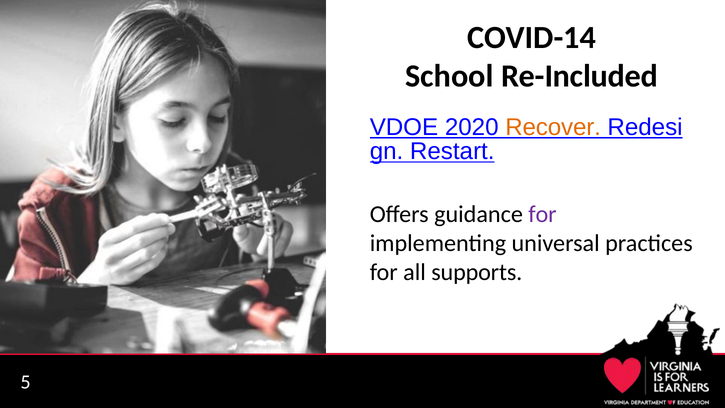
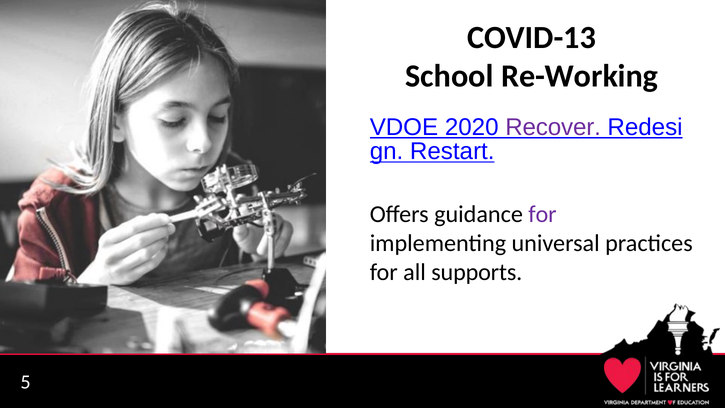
COVID-14: COVID-14 -> COVID-13 (532, 37)
Re-Included: Re-Included -> Re-Working (580, 76)
Recover colour: orange -> purple (553, 127)
